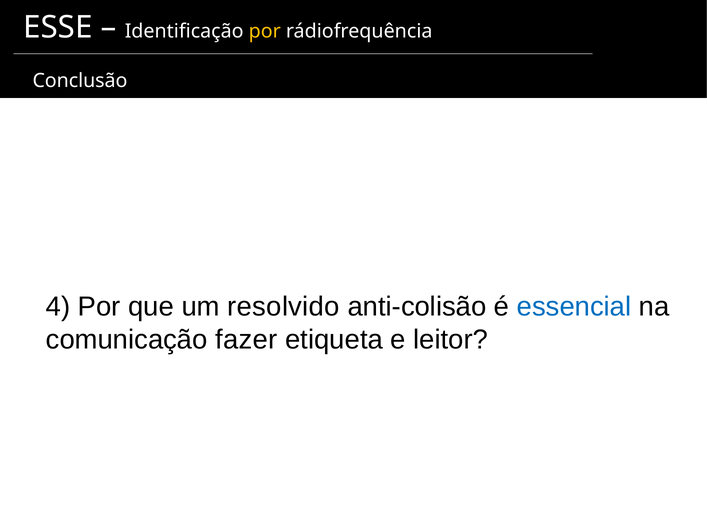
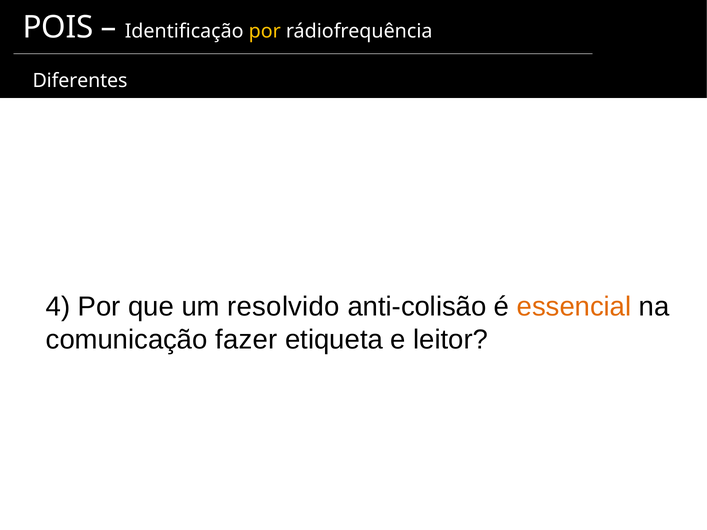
ESSE: ESSE -> POIS (58, 28)
Conclusão: Conclusão -> Diferentes (80, 81)
essencial colour: blue -> orange (574, 307)
